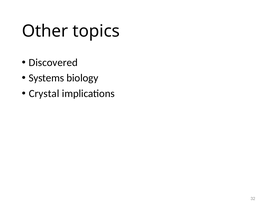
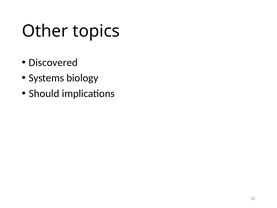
Crystal: Crystal -> Should (44, 93)
